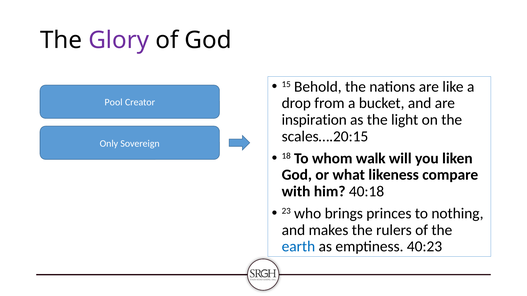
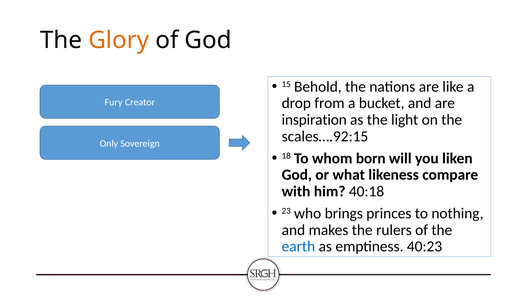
Glory colour: purple -> orange (119, 40)
Pool: Pool -> Fury (114, 103)
scales….20:15: scales….20:15 -> scales….92:15 (325, 136)
walk: walk -> born (371, 159)
